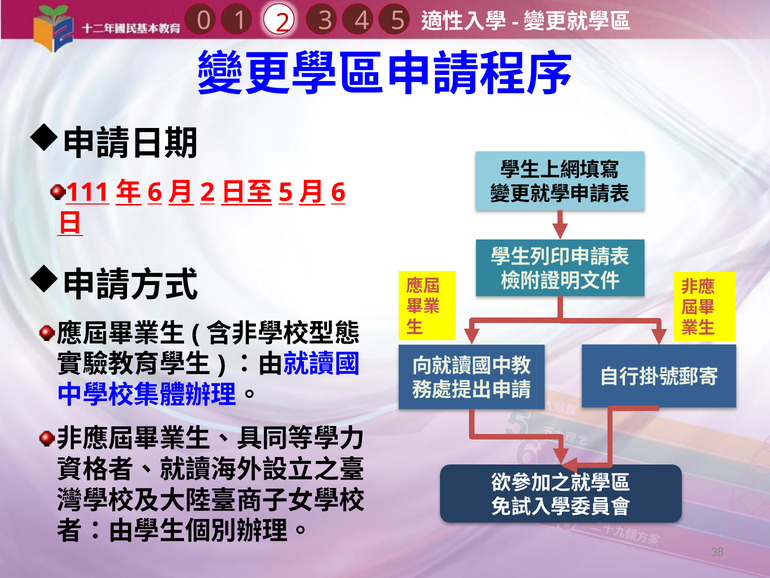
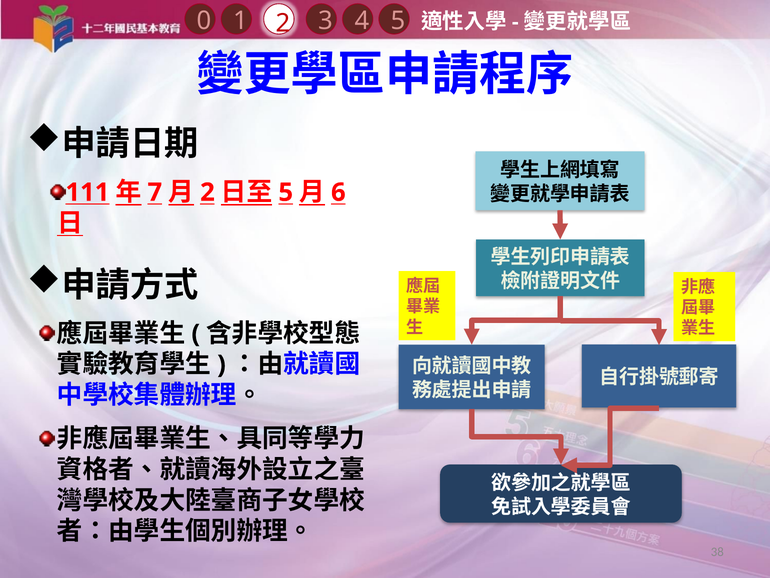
6: 6 -> 7 (155, 192)
